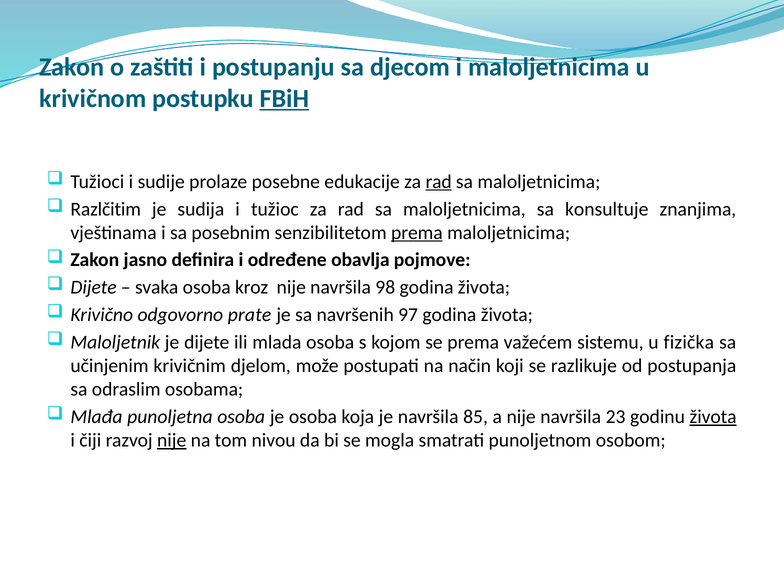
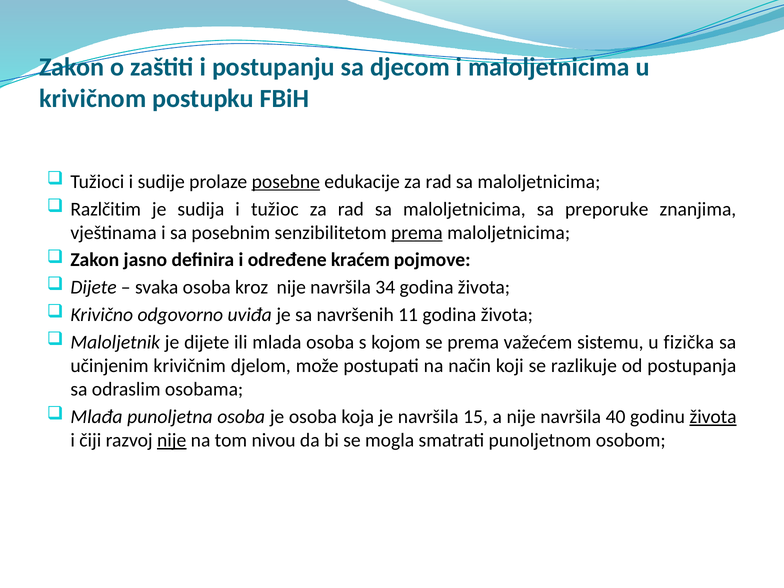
FBiH underline: present -> none (284, 98)
posebne underline: none -> present (286, 182)
rad underline: present -> none (439, 182)
konsultuje: konsultuje -> preporuke (607, 209)
obavlja: obavlja -> kraćem (360, 260)
98: 98 -> 34 (385, 287)
prate: prate -> uviđa (250, 315)
97: 97 -> 11 (408, 315)
85: 85 -> 15 (476, 417)
23: 23 -> 40 (616, 417)
